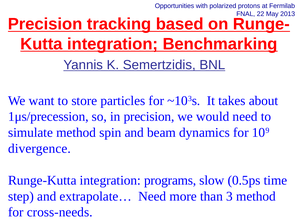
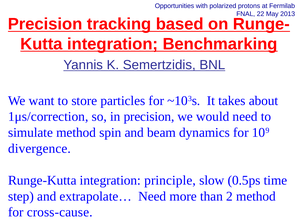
1μs/precession: 1μs/precession -> 1μs/correction (48, 116)
programs: programs -> principle (170, 180)
3: 3 -> 2 (229, 196)
cross-needs: cross-needs -> cross-cause (60, 212)
